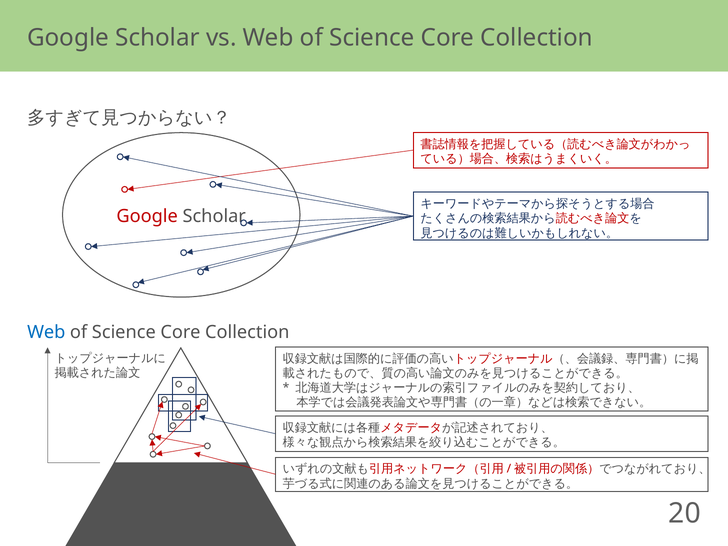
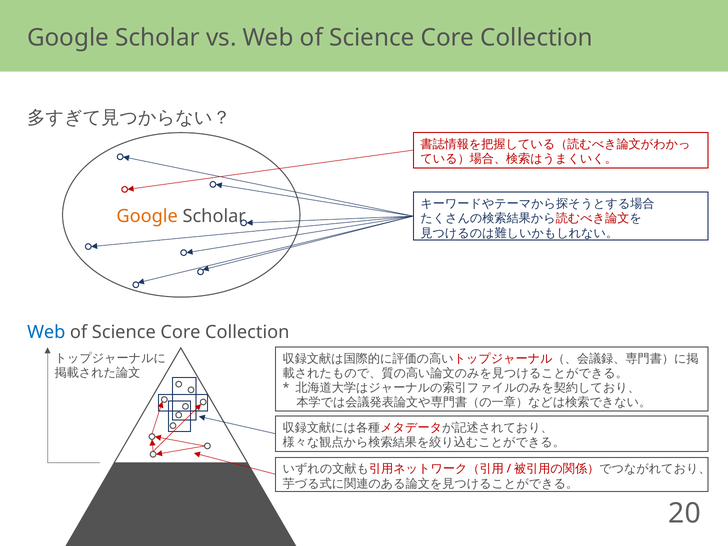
Google colour: red -> orange (147, 216)
